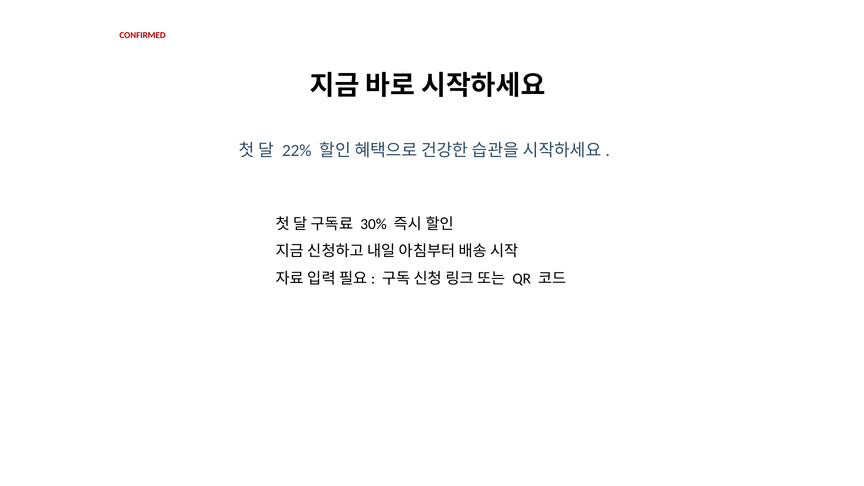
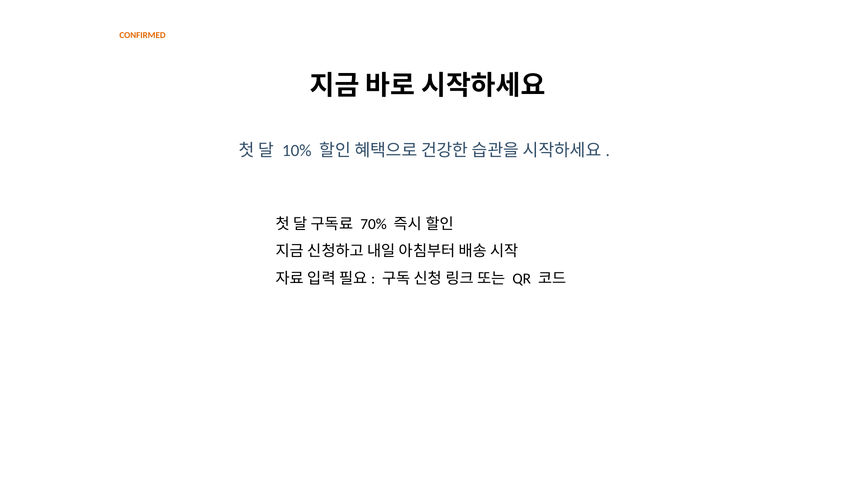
CONFIRMED colour: red -> orange (143, 35)
22%: 22% -> 10% (297, 151)
30%: 30% -> 70% (374, 224)
